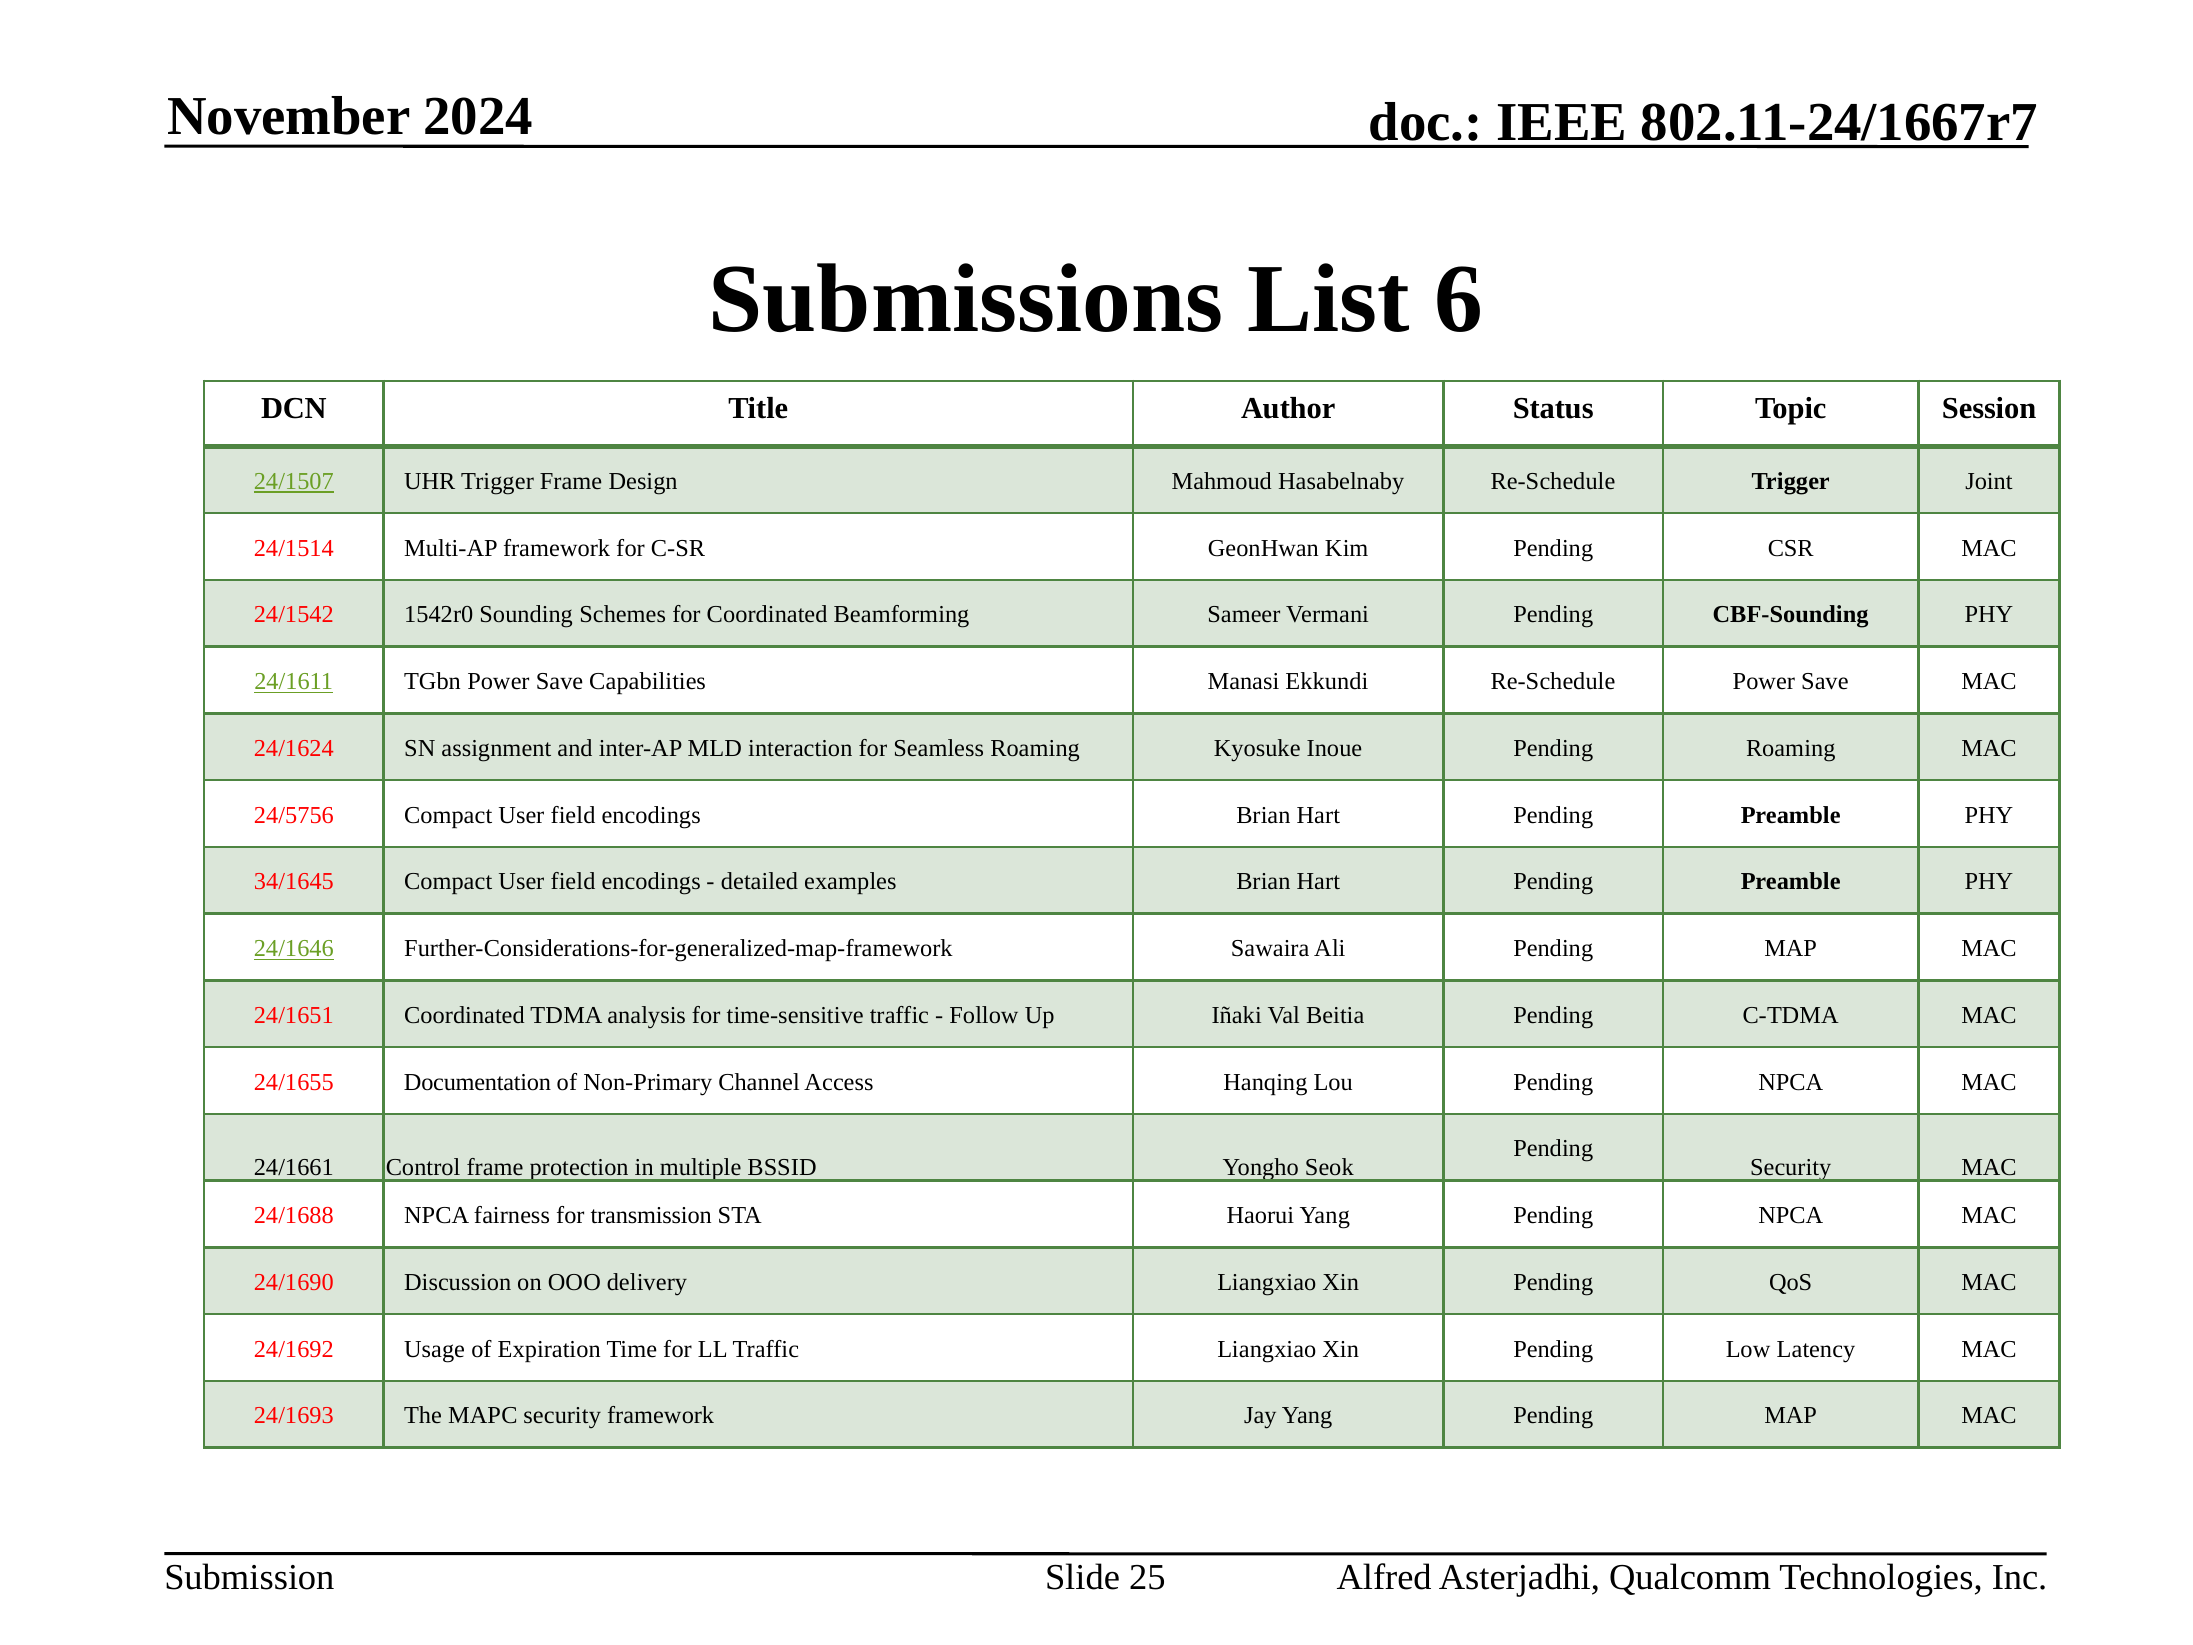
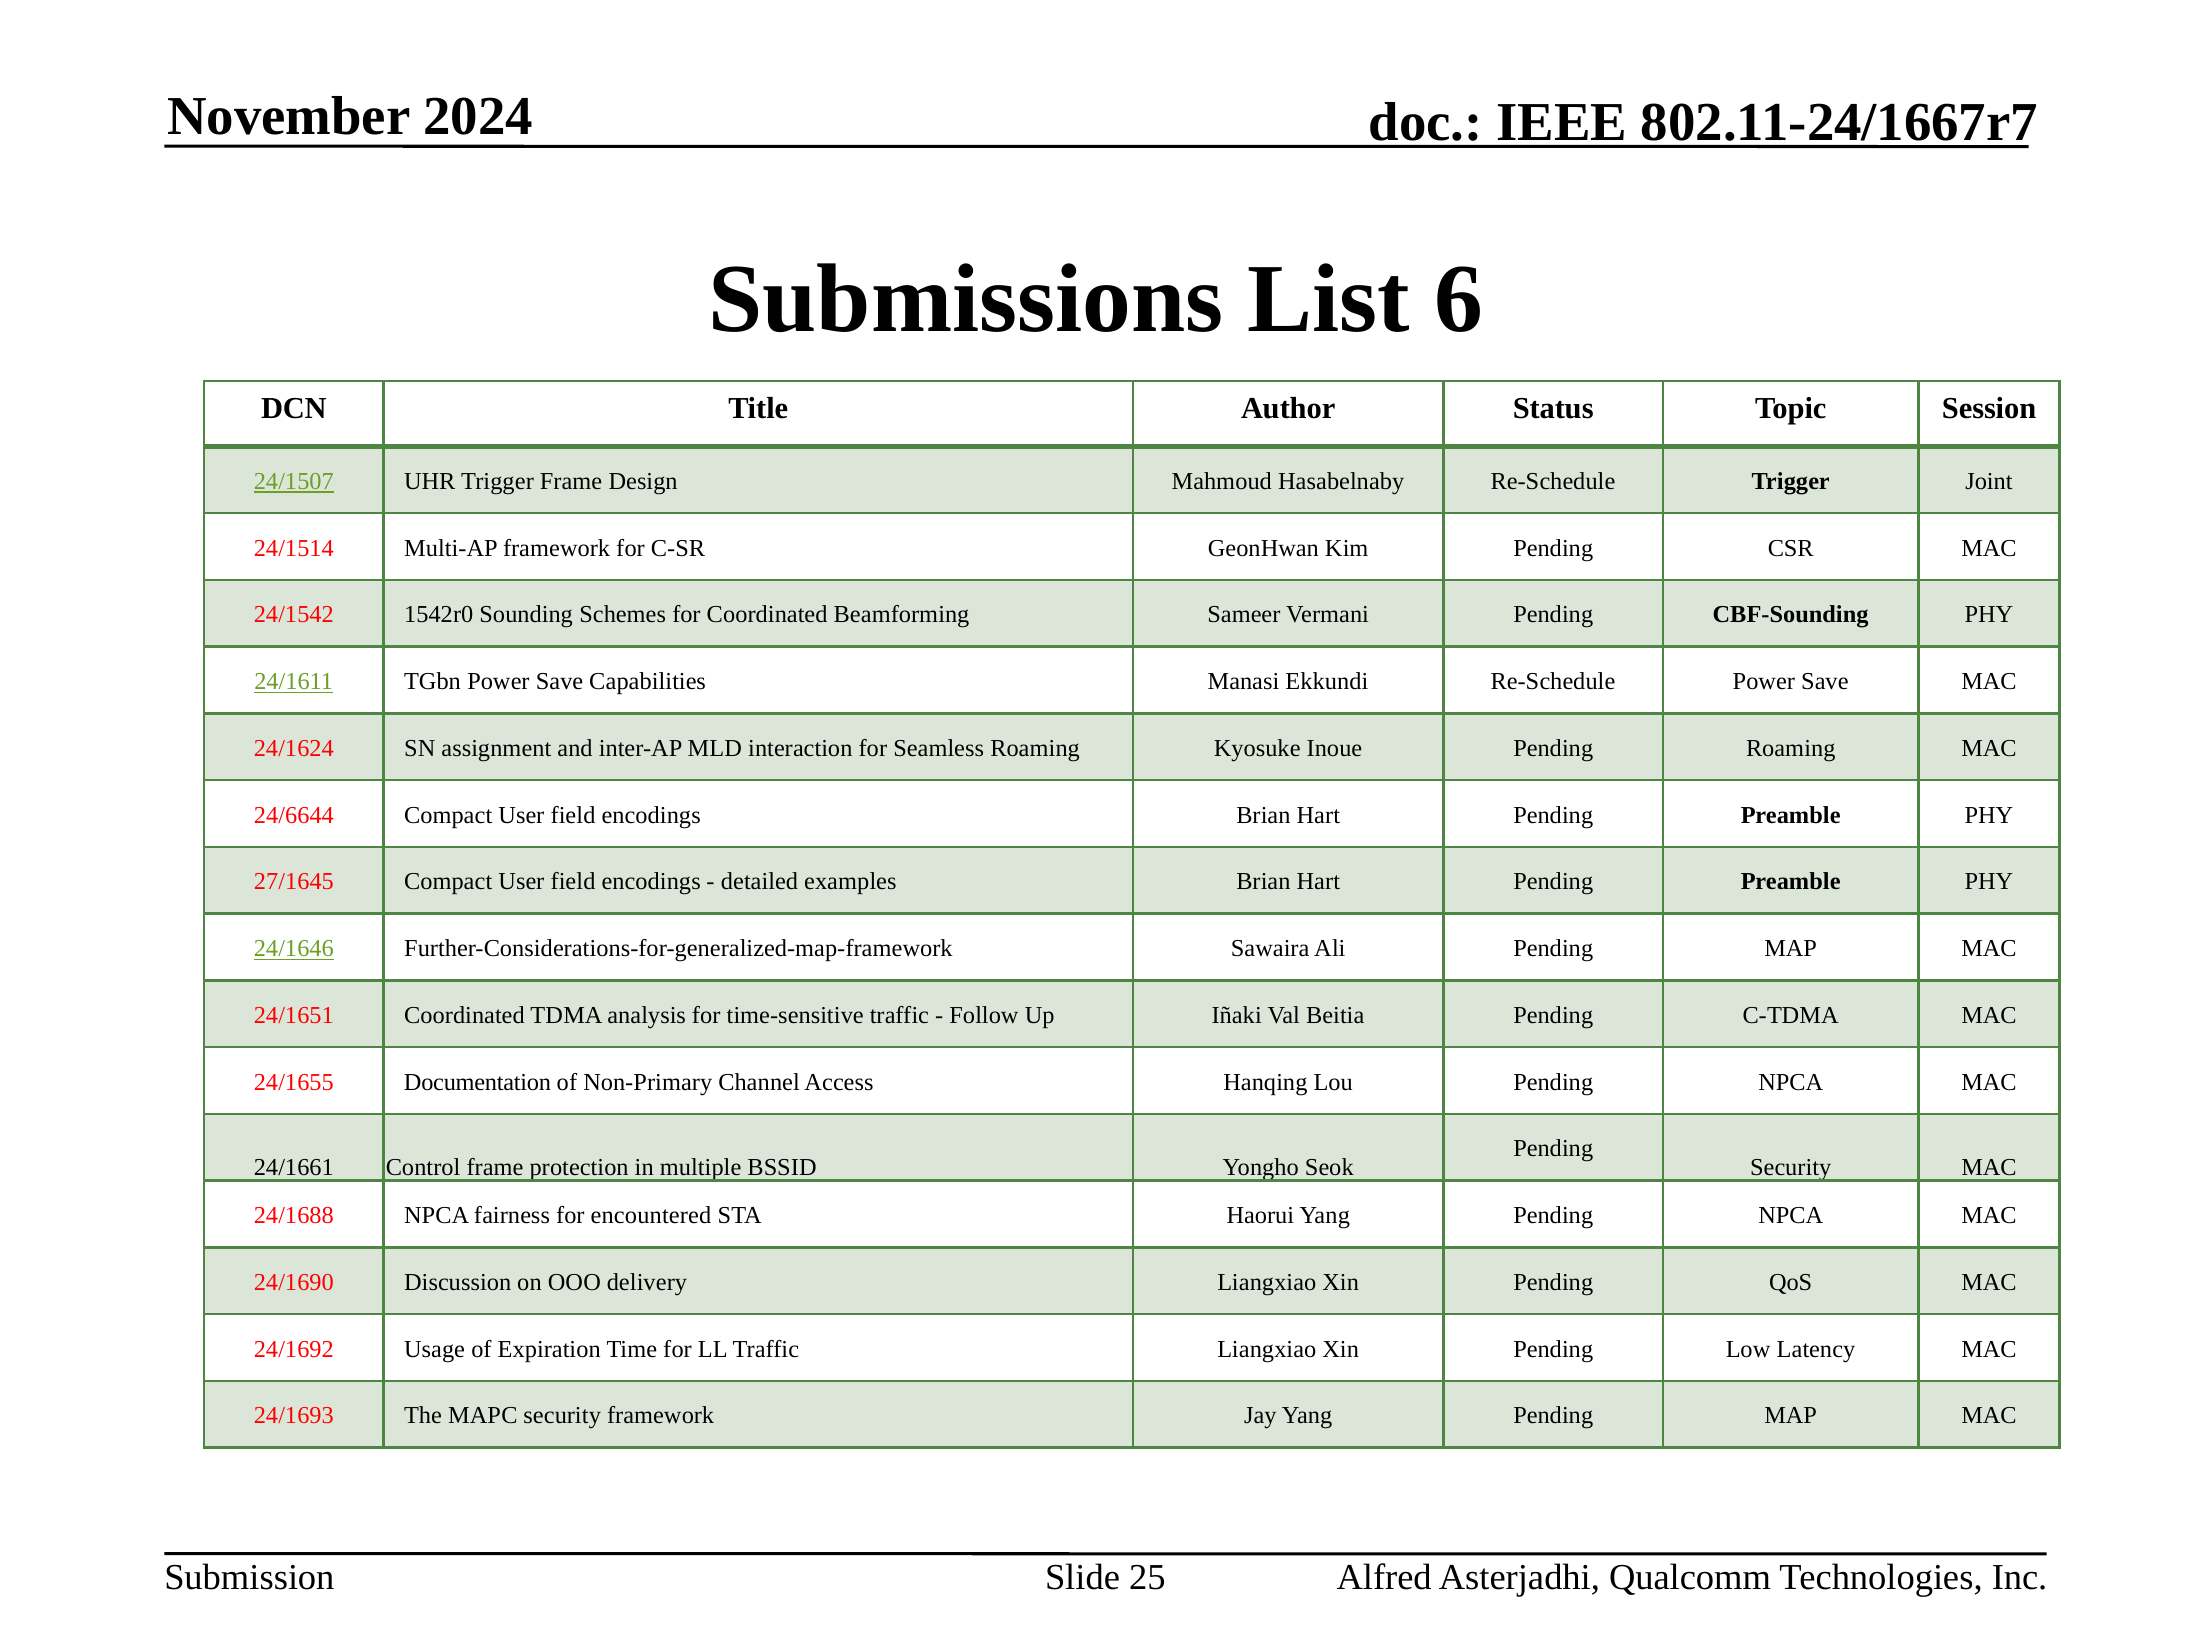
24/5756: 24/5756 -> 24/6644 (294, 815)
34/1645: 34/1645 -> 27/1645 (294, 882)
transmission: transmission -> encountered (651, 1215)
